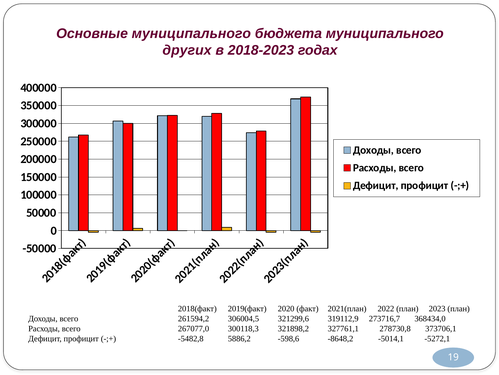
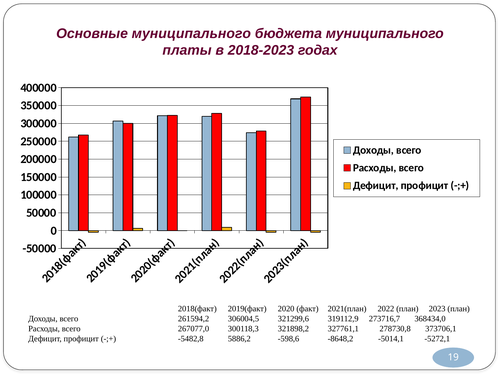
других: других -> платы (187, 50)
